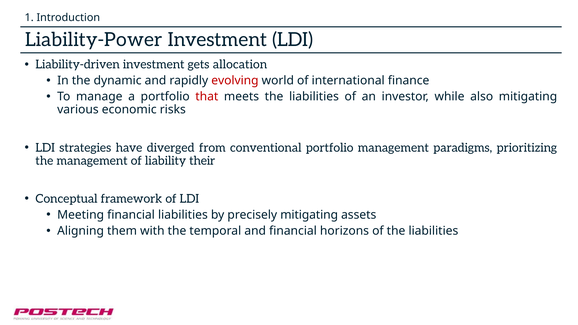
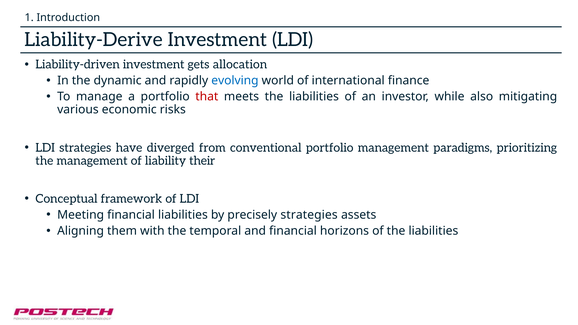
Liability-Power: Liability-Power -> Liability-Derive (94, 40)
evolving colour: red -> blue (235, 81)
precisely mitigating: mitigating -> strategies (309, 215)
